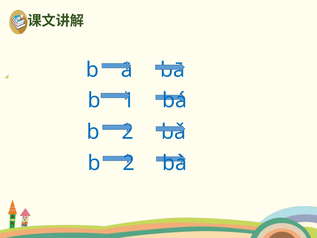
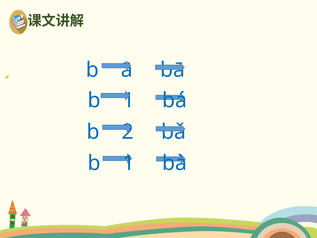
2: 2 -> 1 (129, 163)
